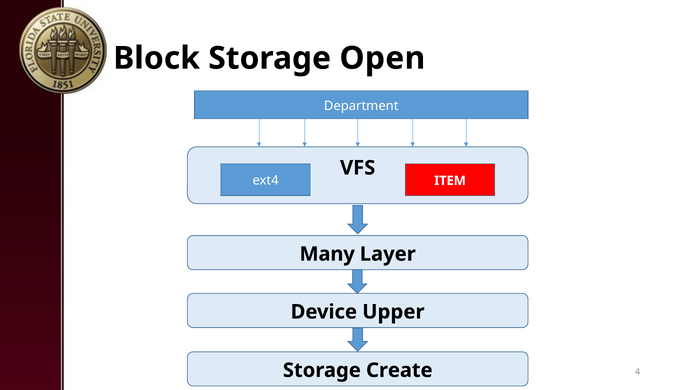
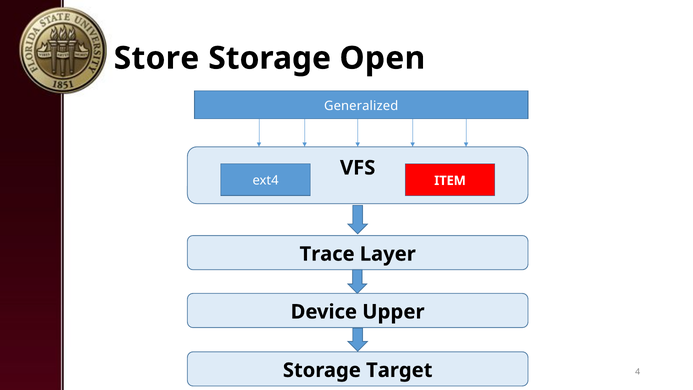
Block: Block -> Store (156, 58)
Department: Department -> Generalized (361, 106)
Many: Many -> Trace (327, 254)
Create: Create -> Target (399, 370)
